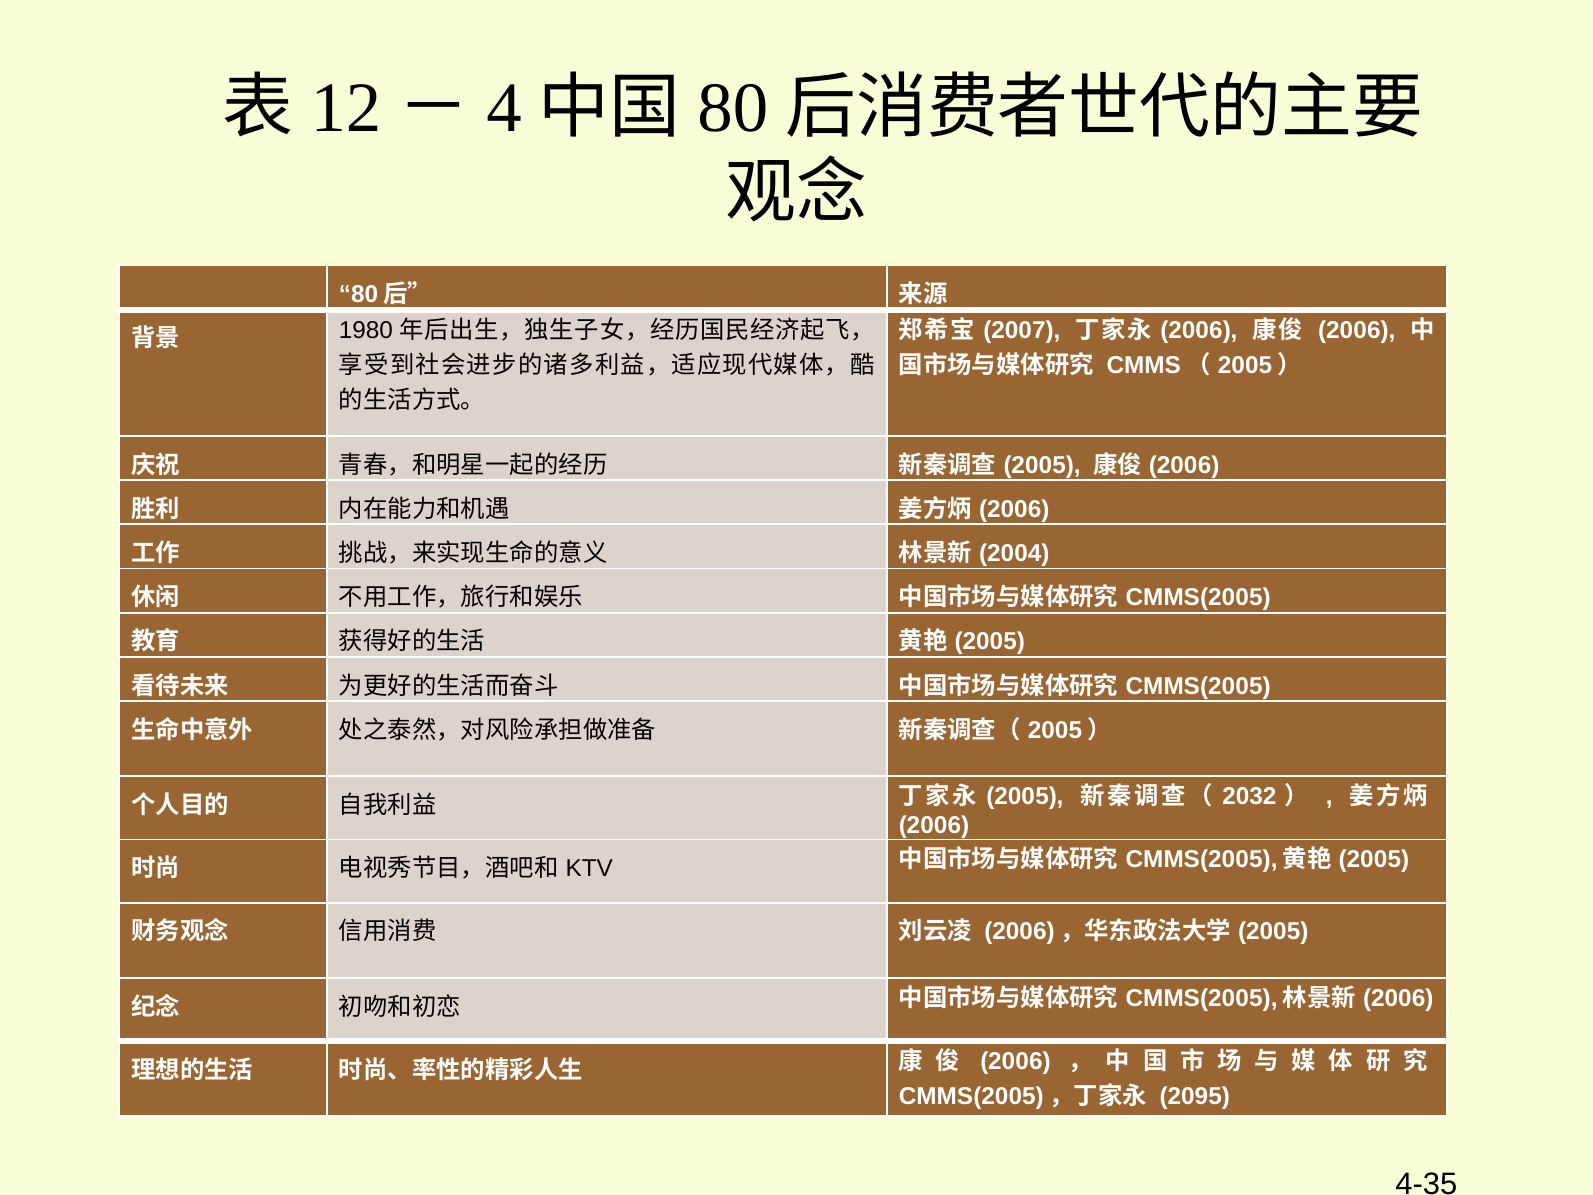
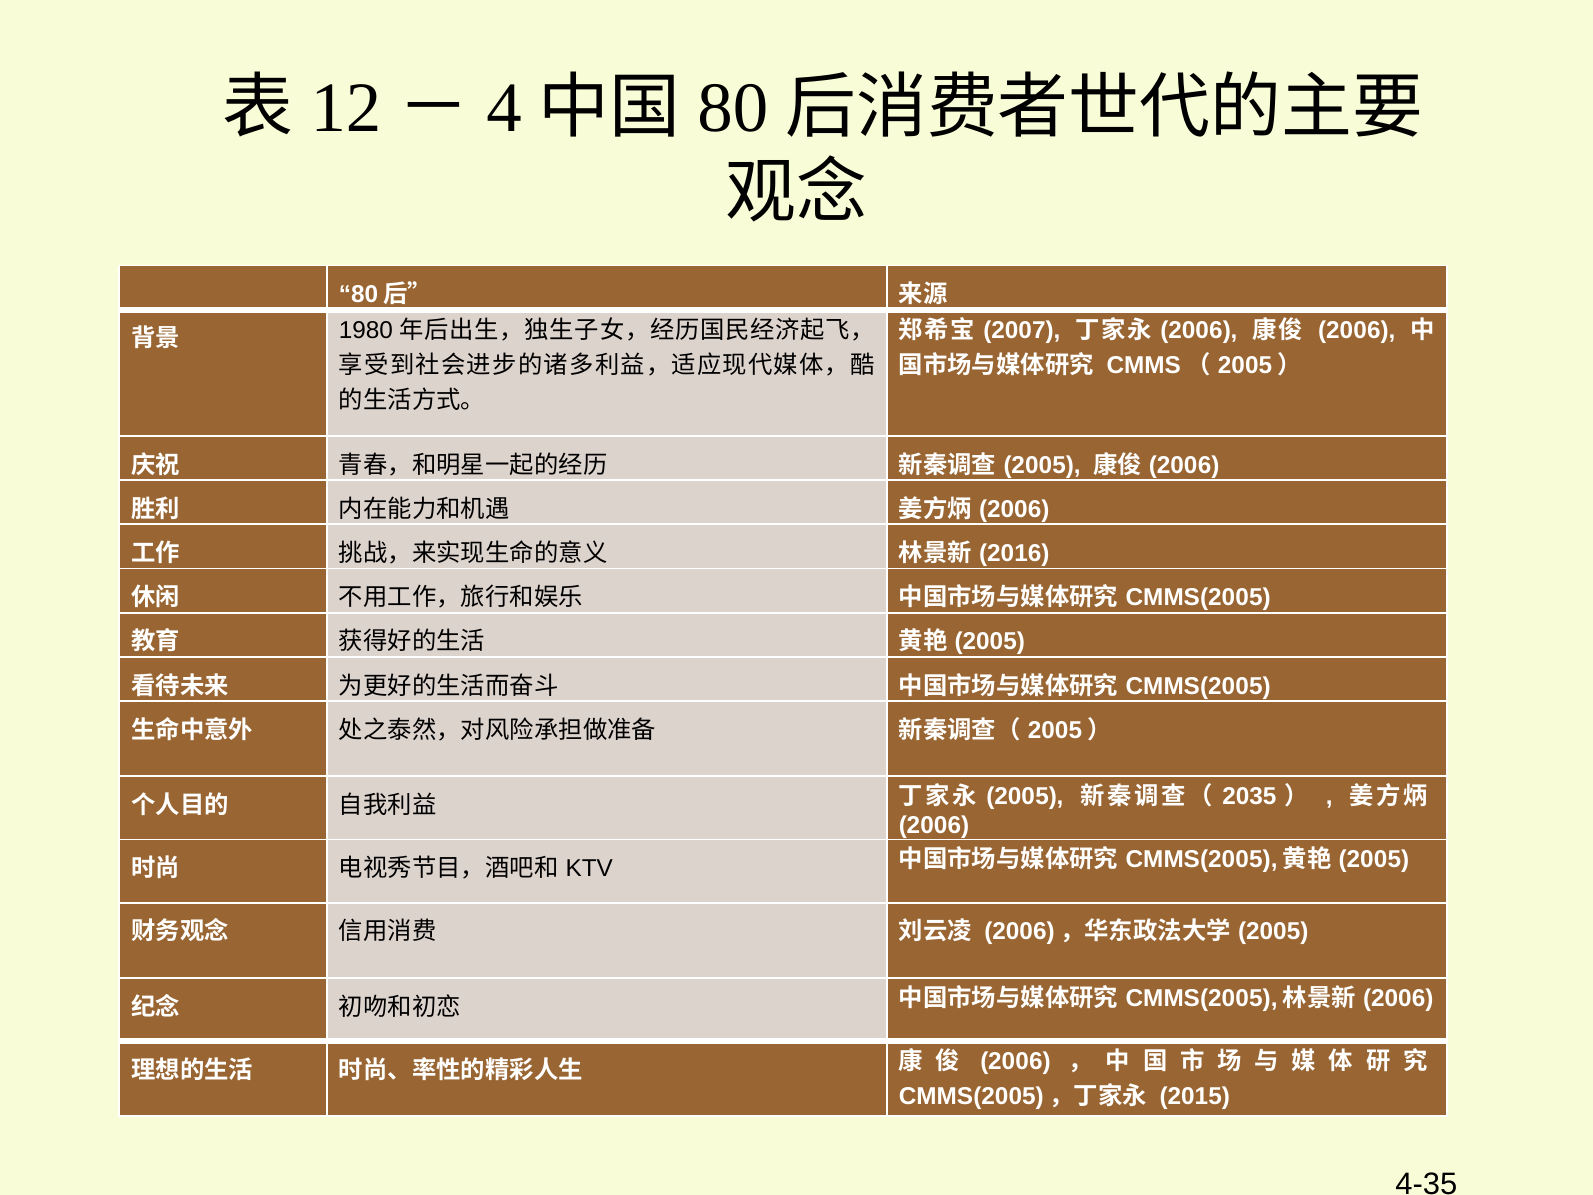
2004: 2004 -> 2016 (1014, 553)
2032: 2032 -> 2035 (1249, 797)
2095: 2095 -> 2015 (1195, 1097)
